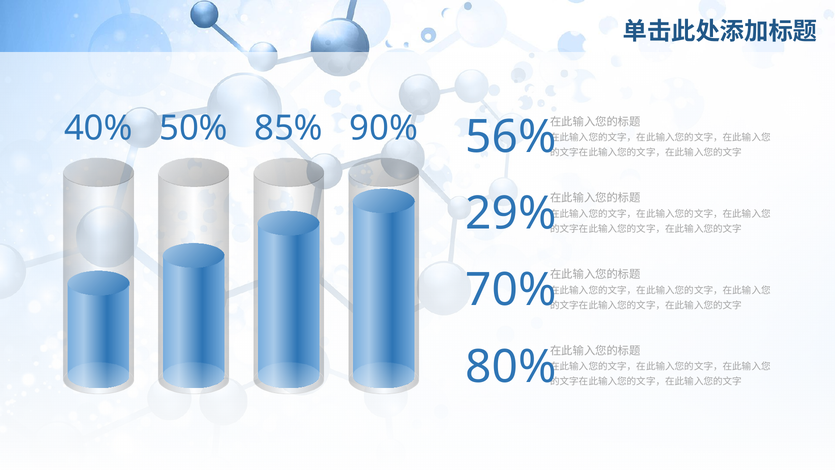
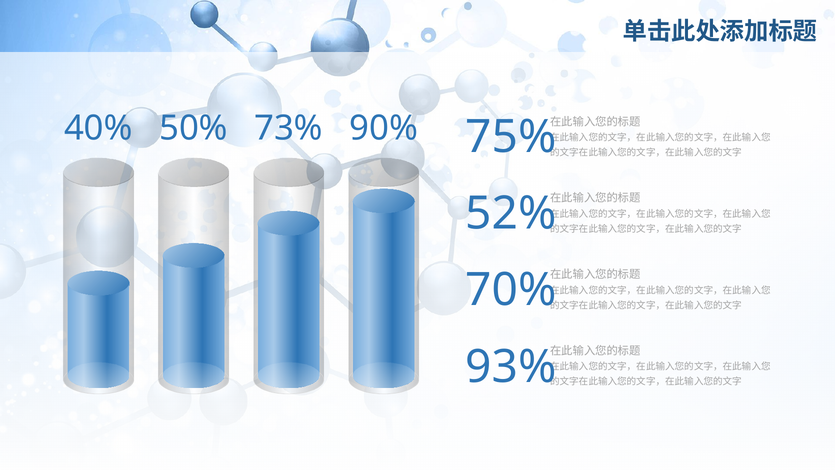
85%: 85% -> 73% (289, 128)
56%: 56% -> 75% (511, 137)
29%: 29% -> 52% (511, 213)
80%: 80% -> 93% (511, 367)
